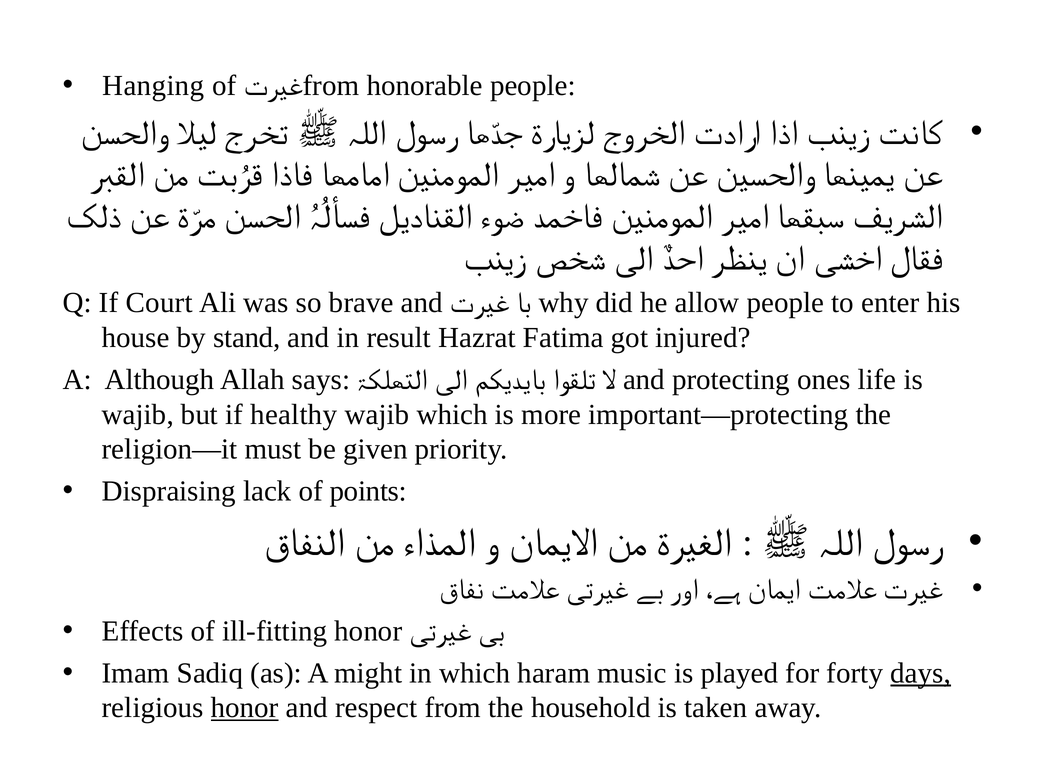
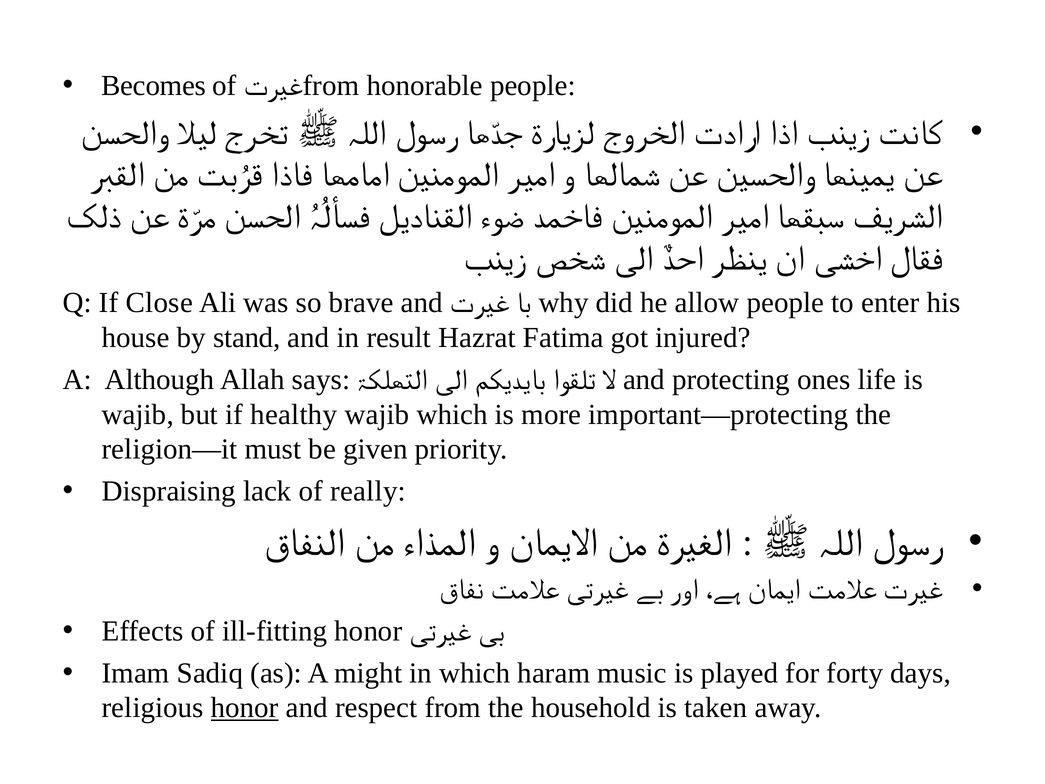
Hanging: Hanging -> Becomes (154, 86)
Court: Court -> Close (159, 303)
points: points -> really (368, 491)
days underline: present -> none (921, 673)
